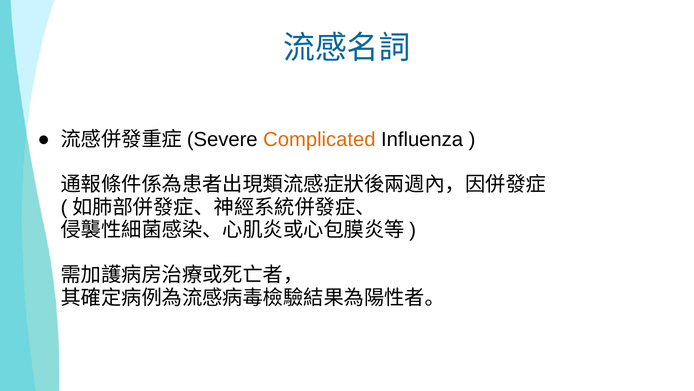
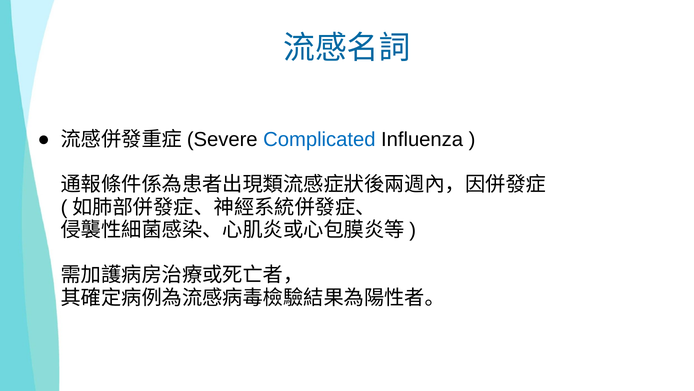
Complicated colour: orange -> blue (319, 139)
